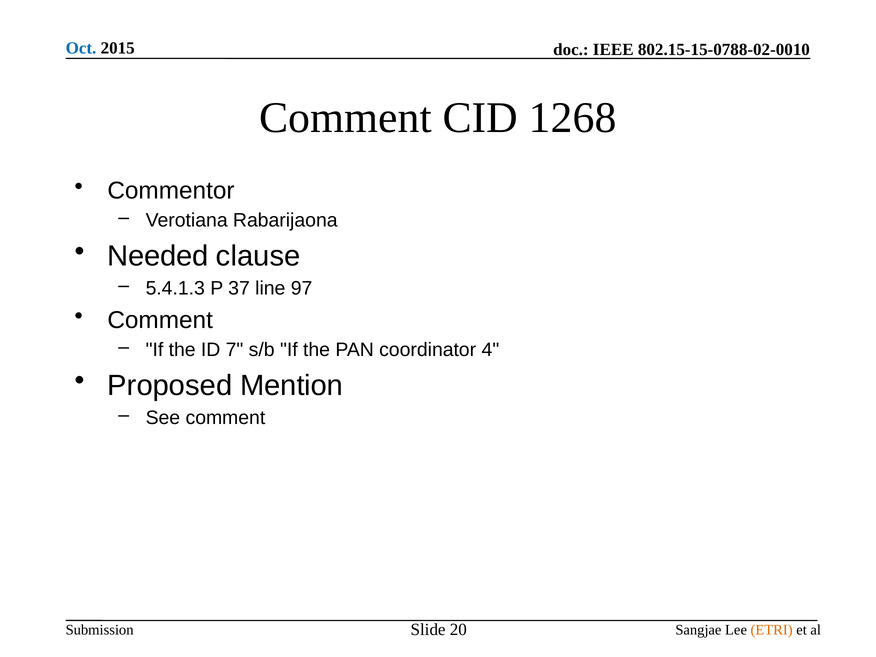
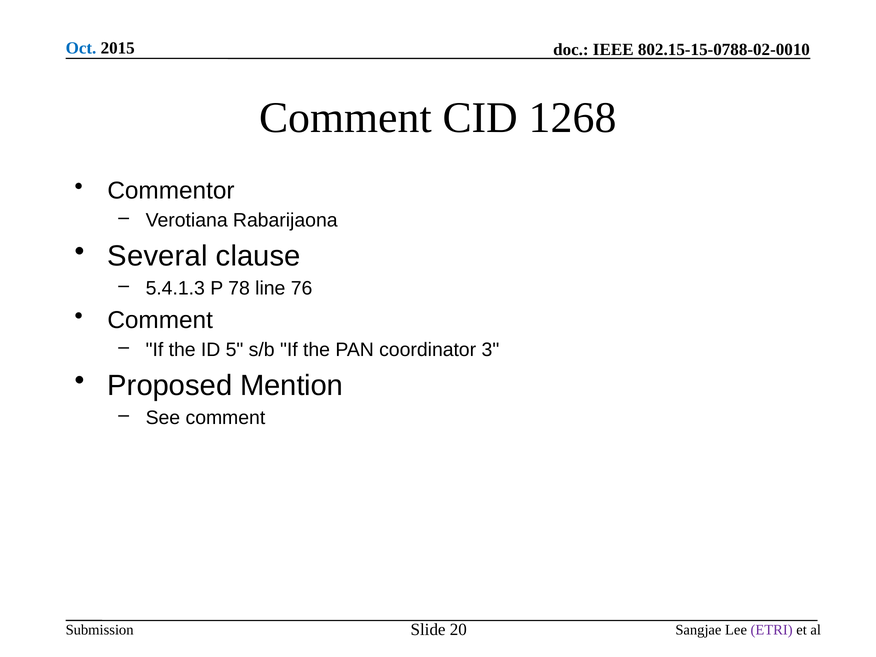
Needed: Needed -> Several (158, 256)
37: 37 -> 78 (239, 289)
97: 97 -> 76 (302, 289)
7: 7 -> 5 (235, 350)
4: 4 -> 3 (490, 350)
ETRI colour: orange -> purple (772, 630)
